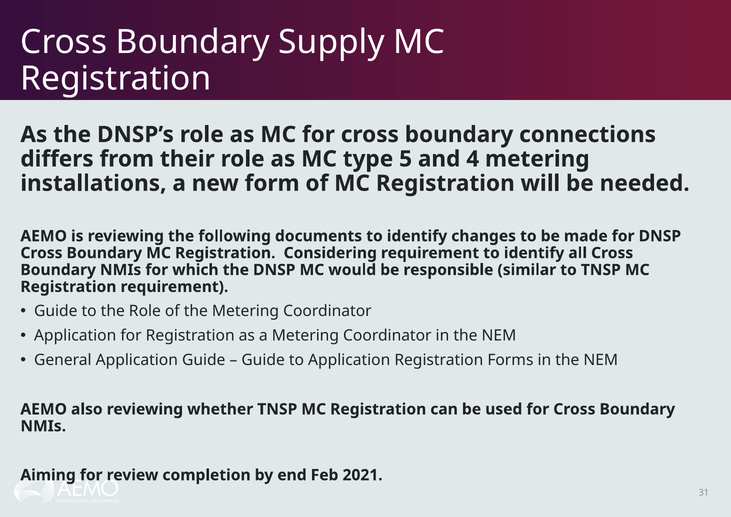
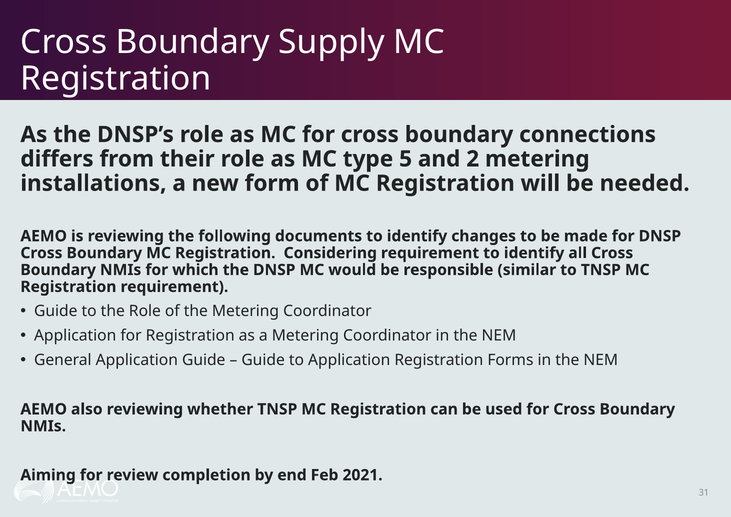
4: 4 -> 2 (473, 159)
